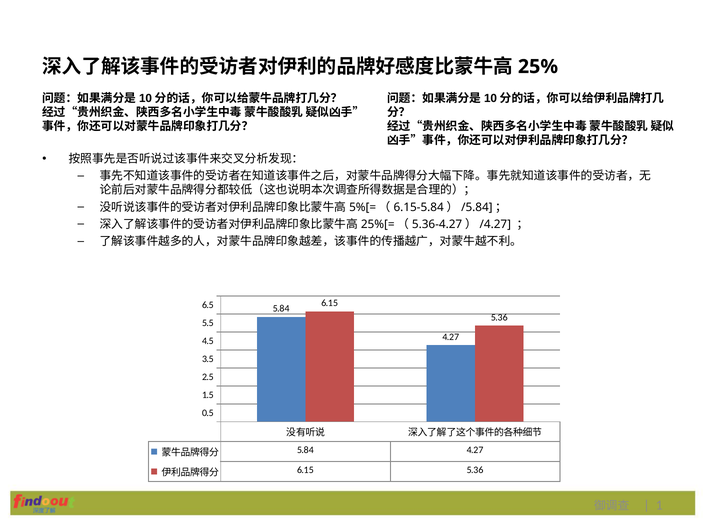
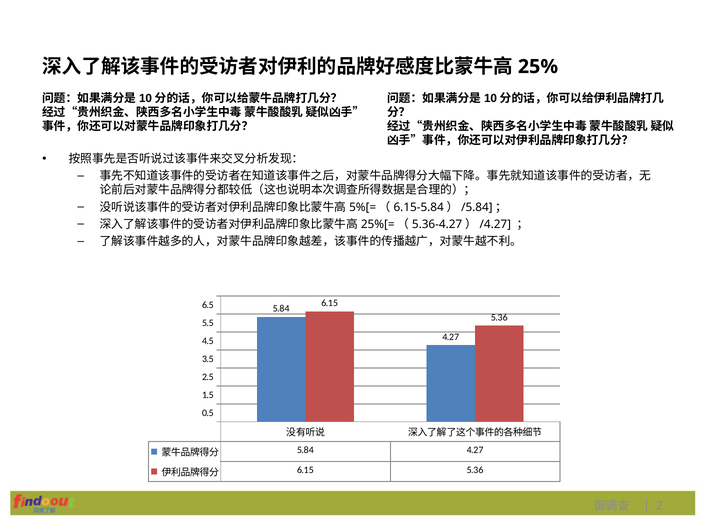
1: 1 -> 2 (659, 505)
